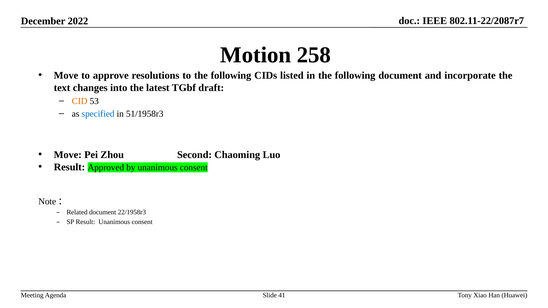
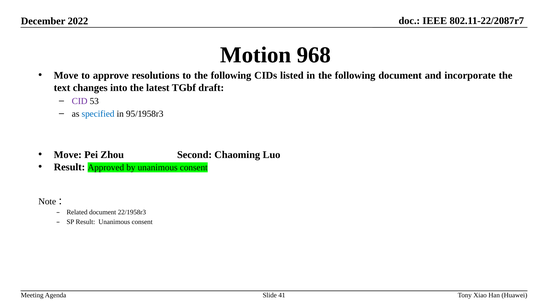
258: 258 -> 968 (314, 55)
CID colour: orange -> purple (80, 101)
51/1958r3: 51/1958r3 -> 95/1958r3 (145, 114)
